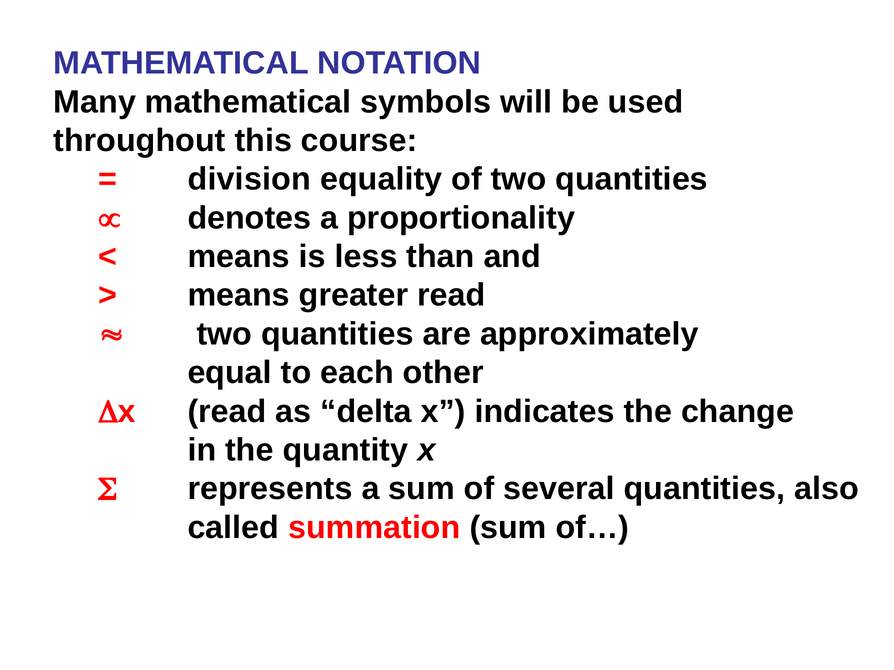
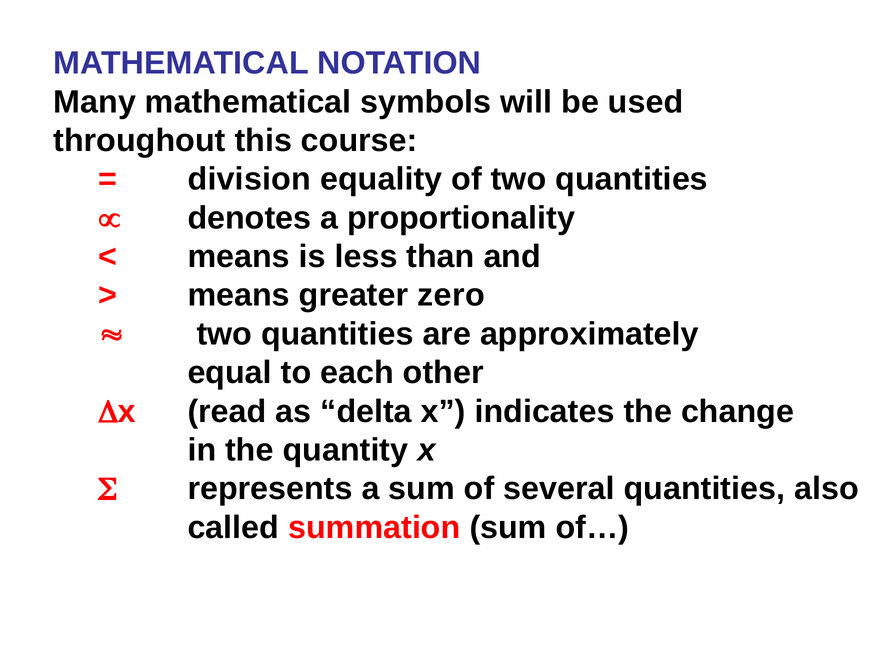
greater read: read -> zero (451, 296)
